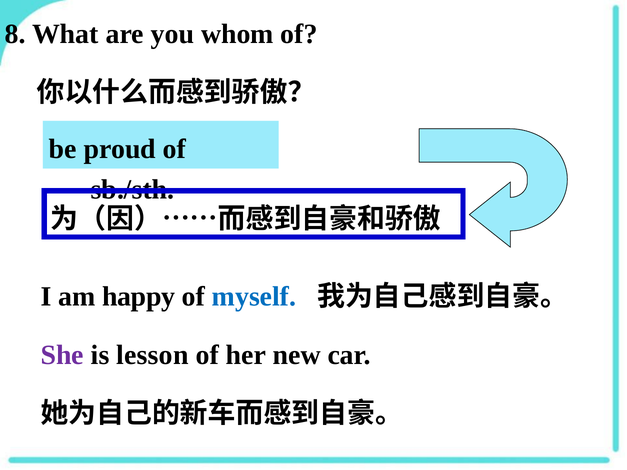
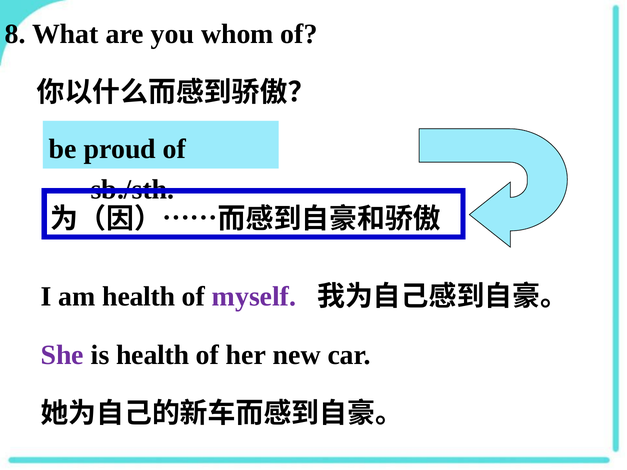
am happy: happy -> health (139, 297)
myself colour: blue -> purple (254, 297)
is lesson: lesson -> health (153, 355)
